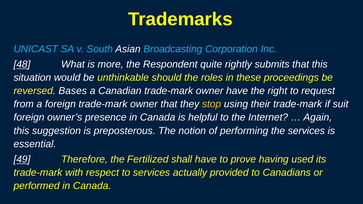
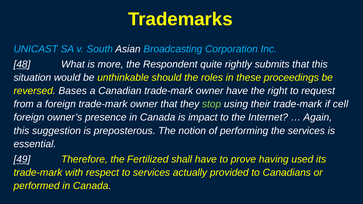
stop colour: yellow -> light green (212, 104)
suit: suit -> cell (341, 104)
helpful: helpful -> impact (203, 118)
